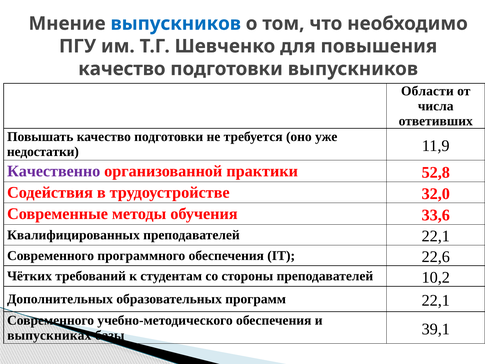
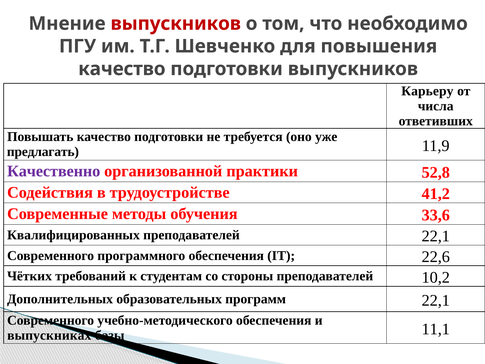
выпускников colour: blue -> red (176, 24)
Области: Области -> Карьеру (427, 91)
недостатки: недостатки -> предлагать (43, 152)
32,0: 32,0 -> 41,2 (436, 194)
39,1: 39,1 -> 11,1 (436, 329)
